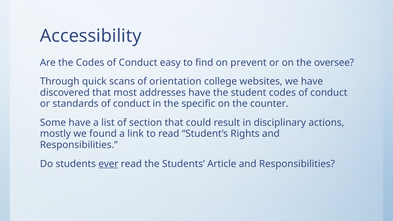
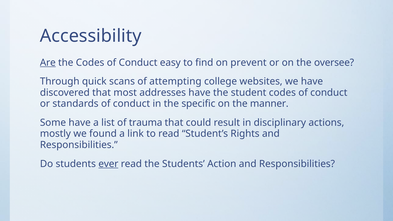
Are underline: none -> present (48, 63)
orientation: orientation -> attempting (175, 81)
counter: counter -> manner (269, 104)
section: section -> trauma (146, 123)
Article: Article -> Action (222, 164)
